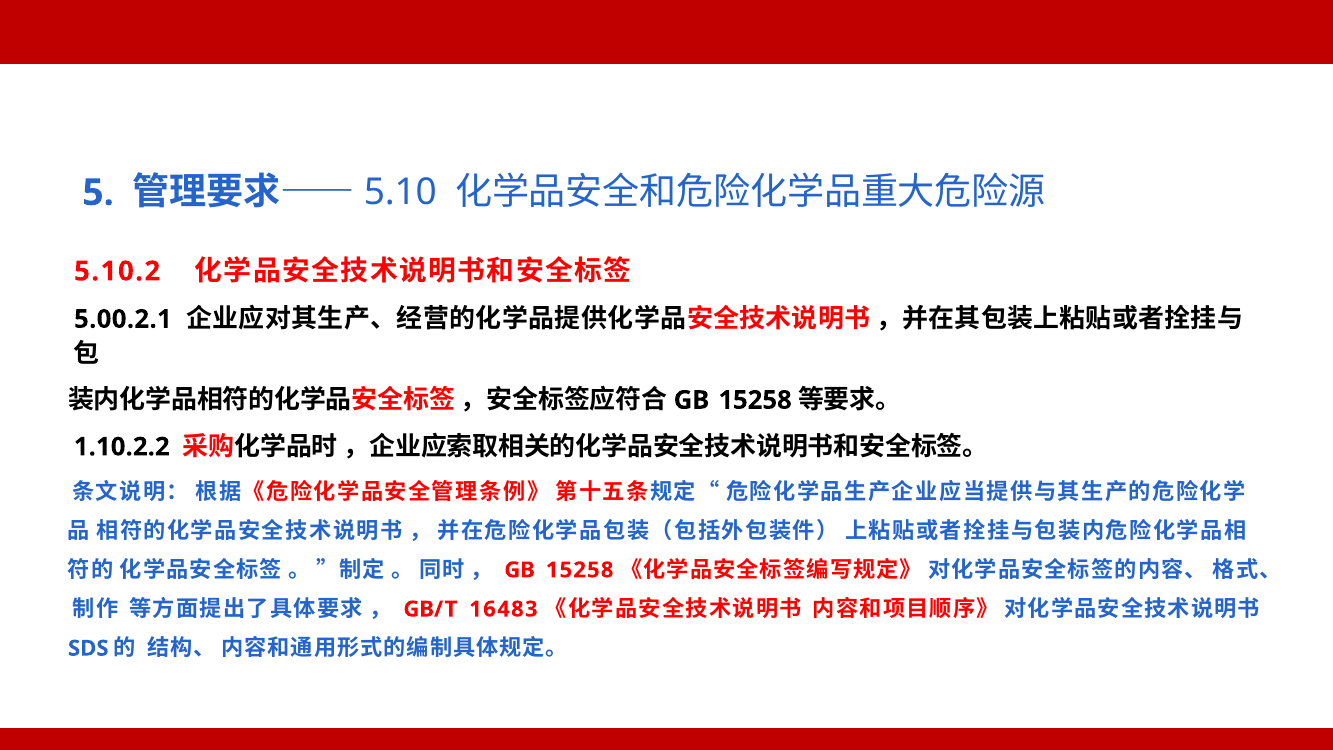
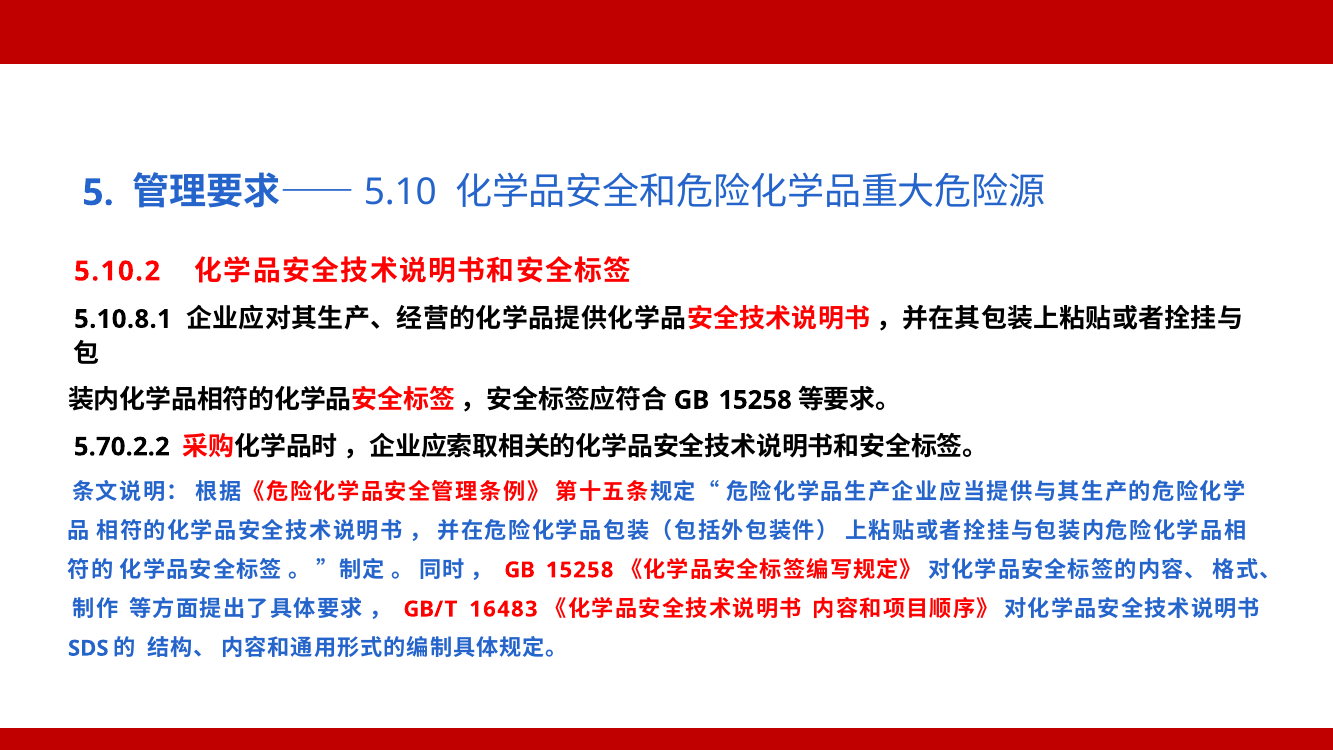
5.00.2.1: 5.00.2.1 -> 5.10.8.1 (123, 319)
1.10.2.2: 1.10.2.2 -> 5.70.2.2 (122, 447)
